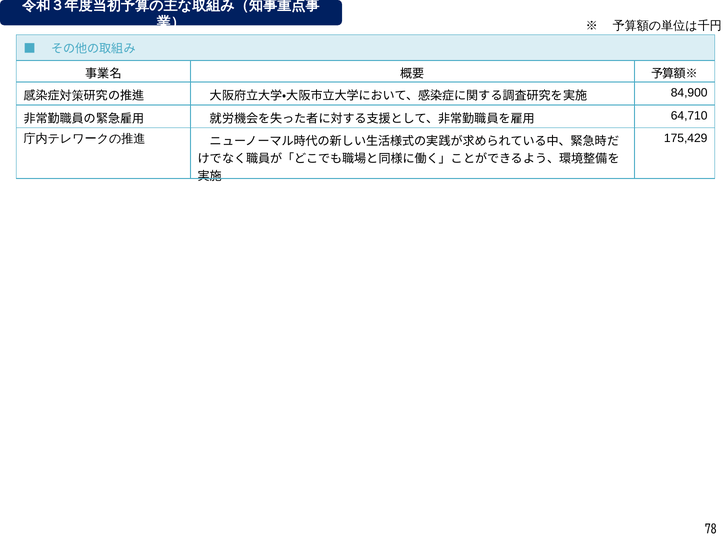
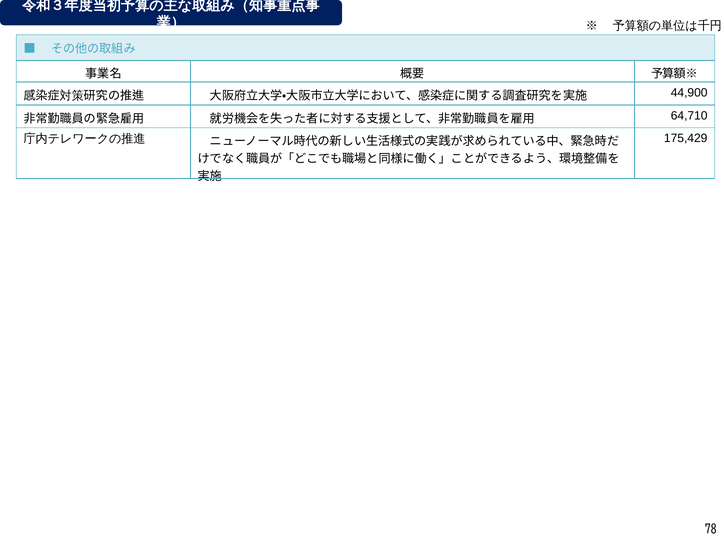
84,900: 84,900 -> 44,900 (689, 93)
